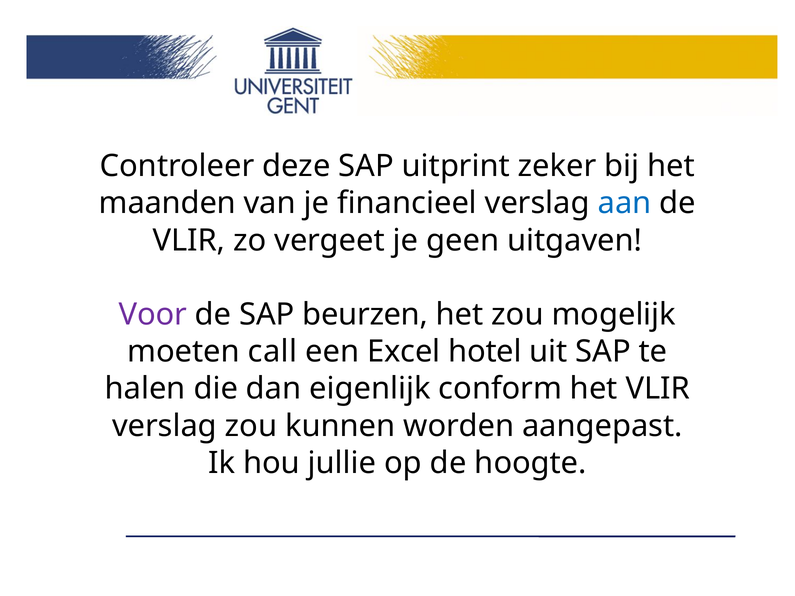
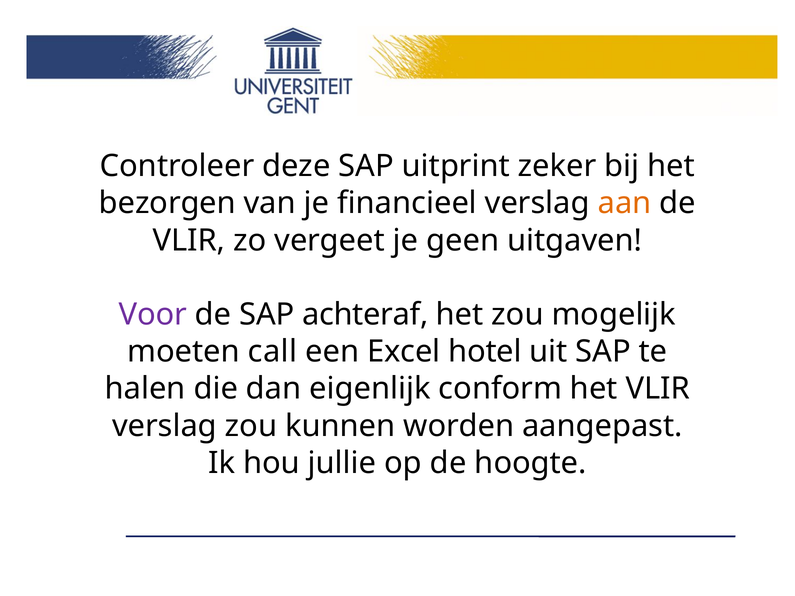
maanden: maanden -> bezorgen (167, 203)
aan colour: blue -> orange (625, 203)
beurzen: beurzen -> achteraf (365, 315)
